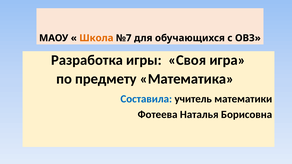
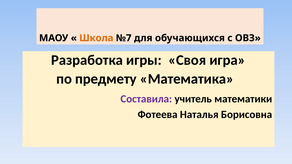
Составила colour: blue -> purple (146, 99)
